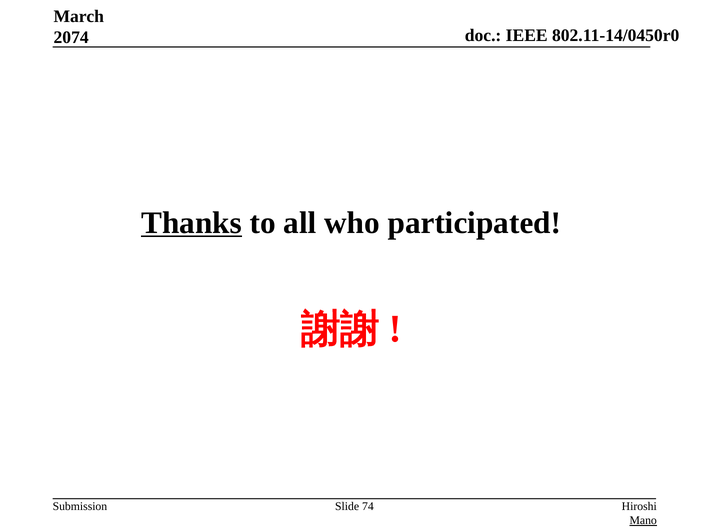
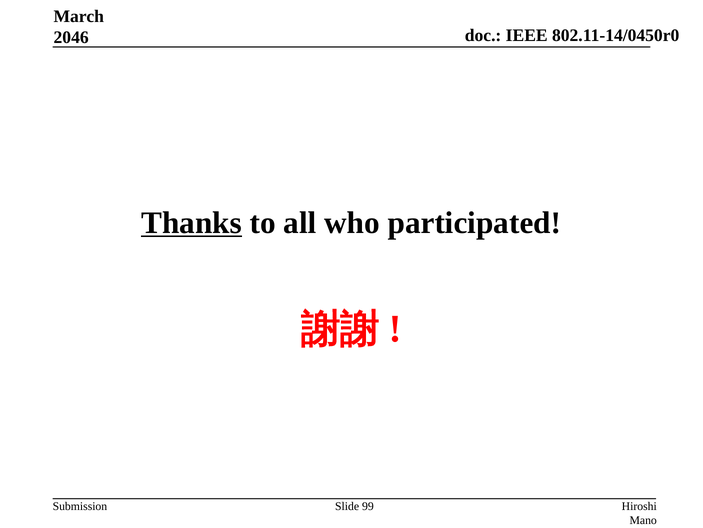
2074: 2074 -> 2046 (71, 38)
74: 74 -> 99 (368, 506)
Mano underline: present -> none (643, 520)
